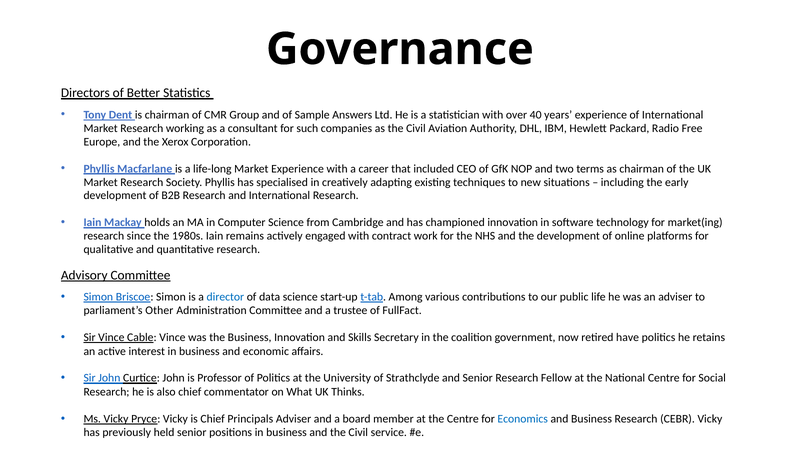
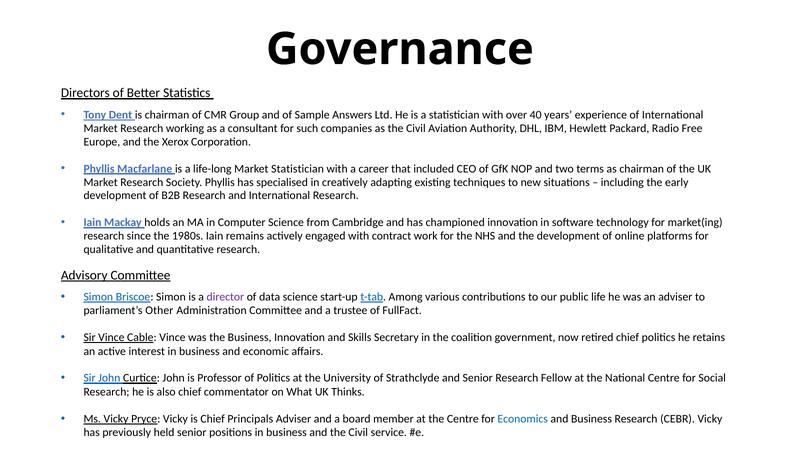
Market Experience: Experience -> Statistician (298, 169)
director colour: blue -> purple (225, 297)
retired have: have -> chief (628, 338)
